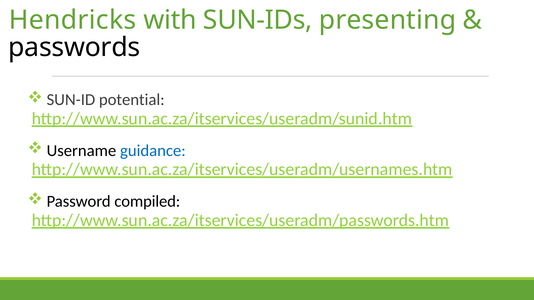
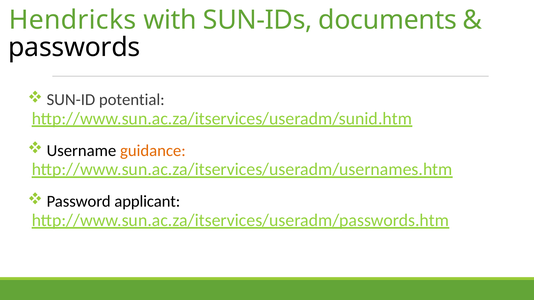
presenting: presenting -> documents (388, 20)
guidance colour: blue -> orange (153, 151)
compiled: compiled -> applicant (147, 202)
